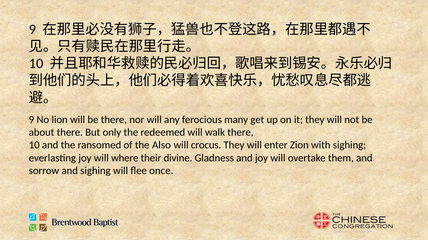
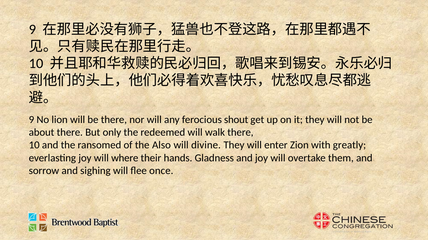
many: many -> shout (236, 120)
crocus: crocus -> divine (206, 146)
with sighing: sighing -> greatly (349, 146)
divine: divine -> hands (178, 158)
